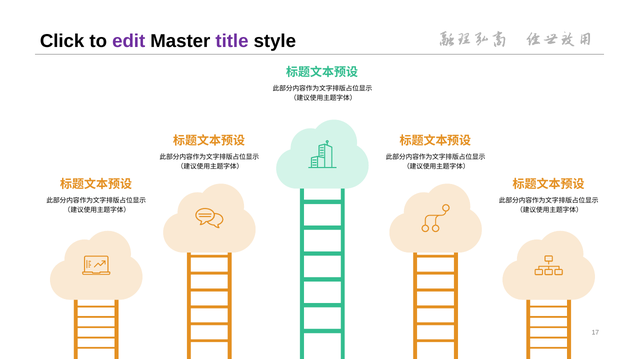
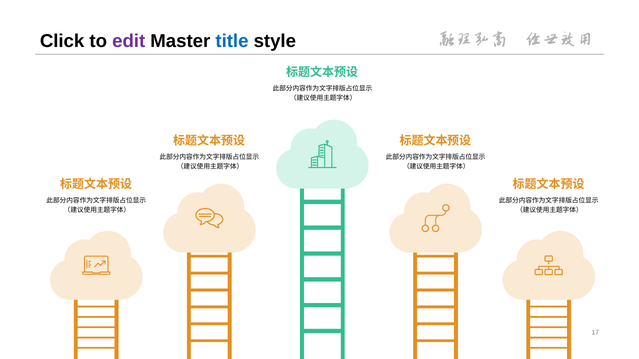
title colour: purple -> blue (232, 41)
